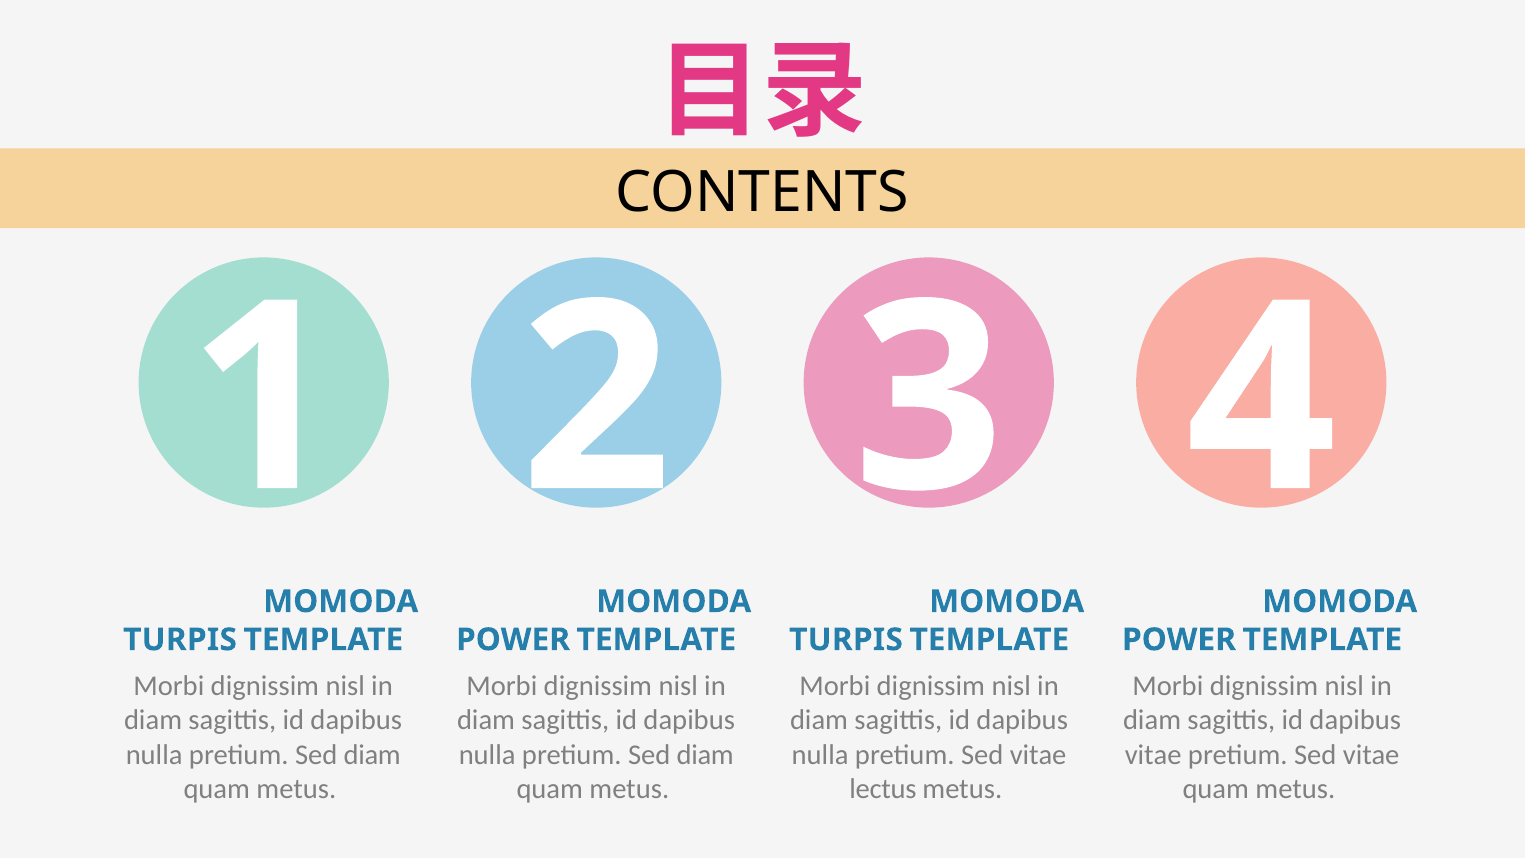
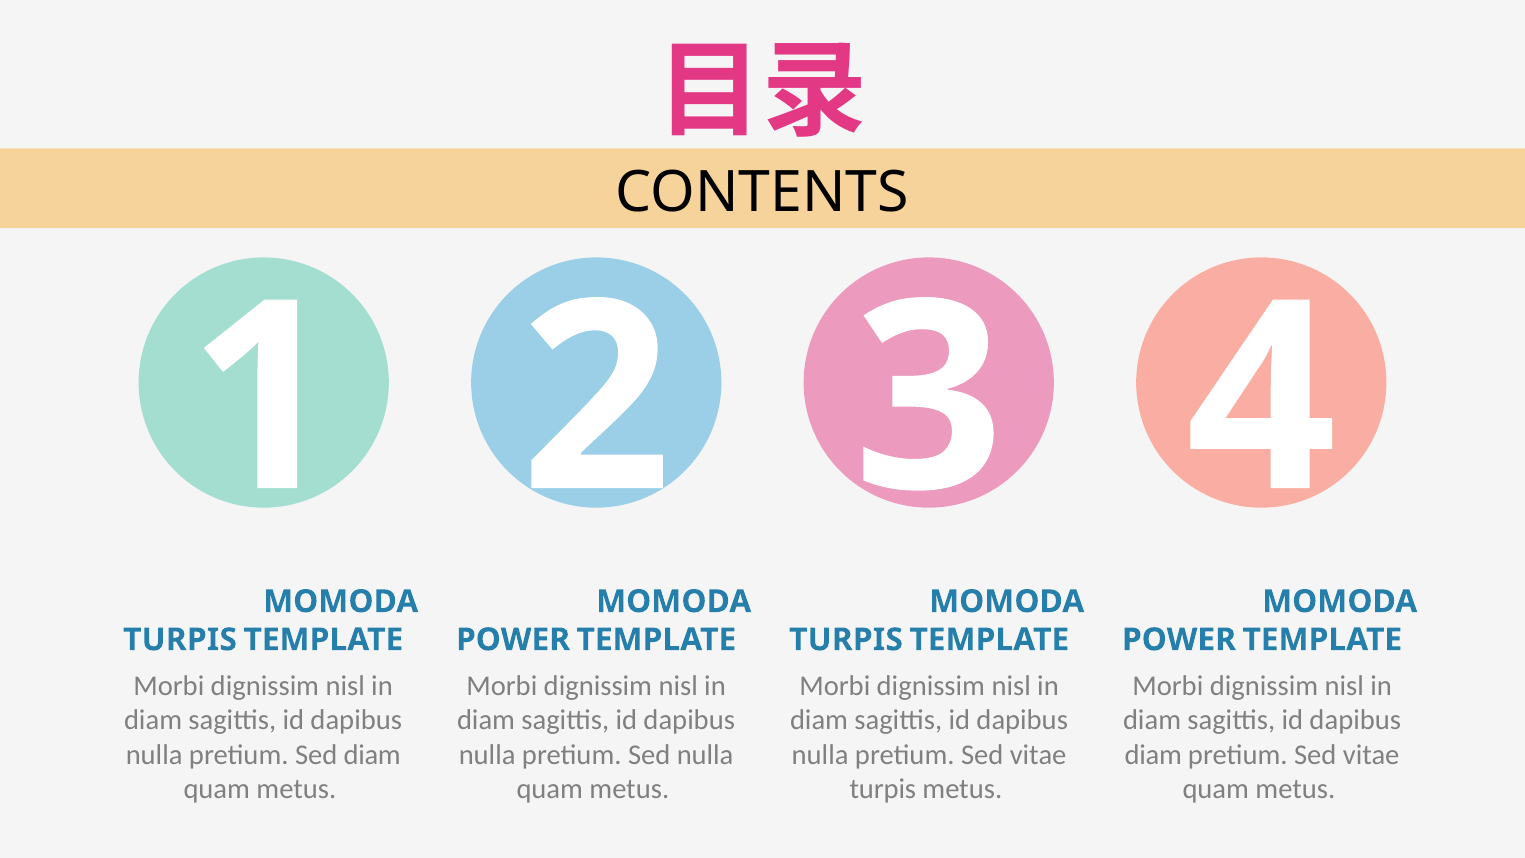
diam: diam -> nulla (705, 755)
vitae: vitae -> diam (1153, 755)
lectus: lectus -> turpis (883, 789)
